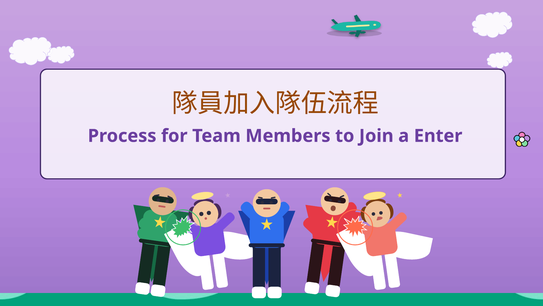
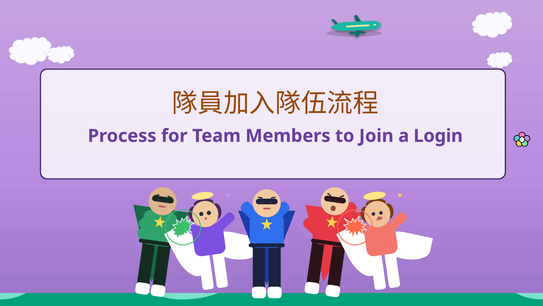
Enter: Enter -> Login (438, 136)
